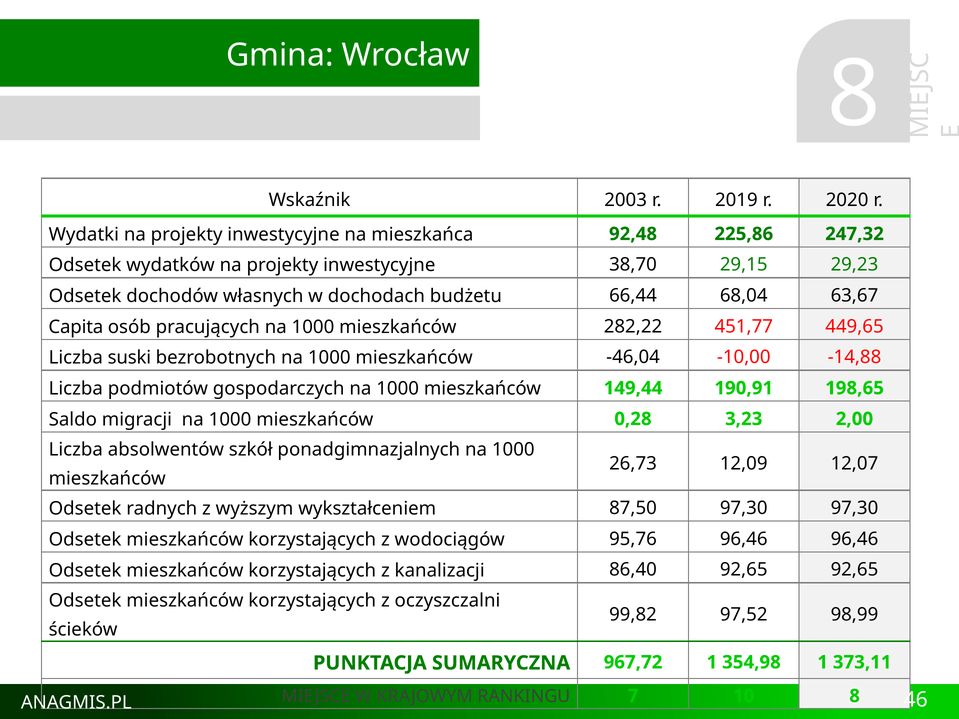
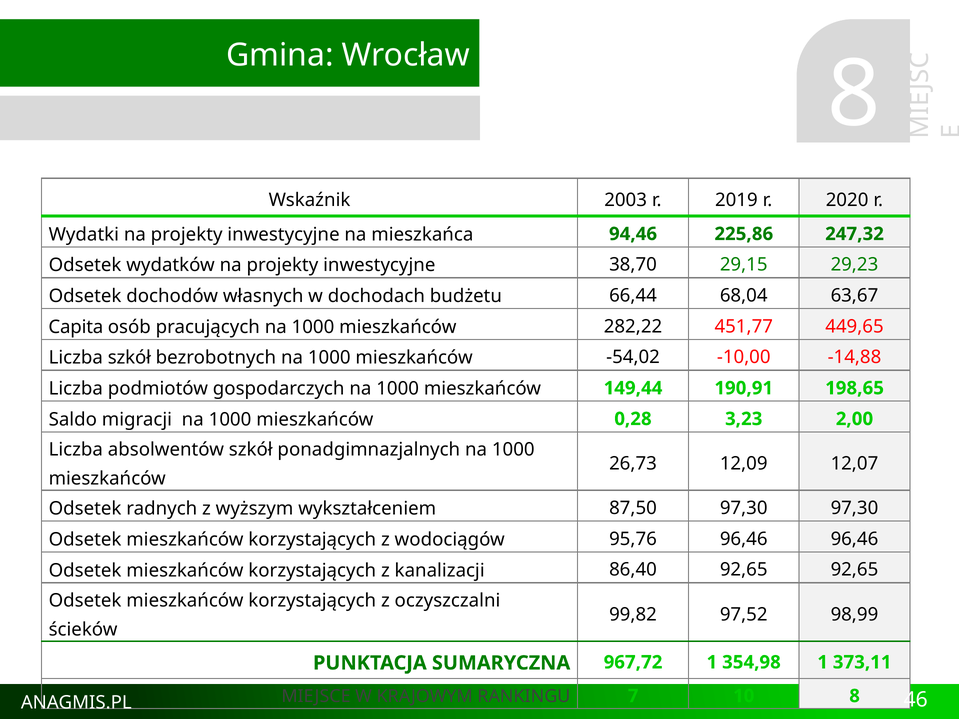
92,48: 92,48 -> 94,46 (633, 234)
Liczba suski: suski -> szkół (129, 358)
-46,04: -46,04 -> -54,02 (633, 357)
